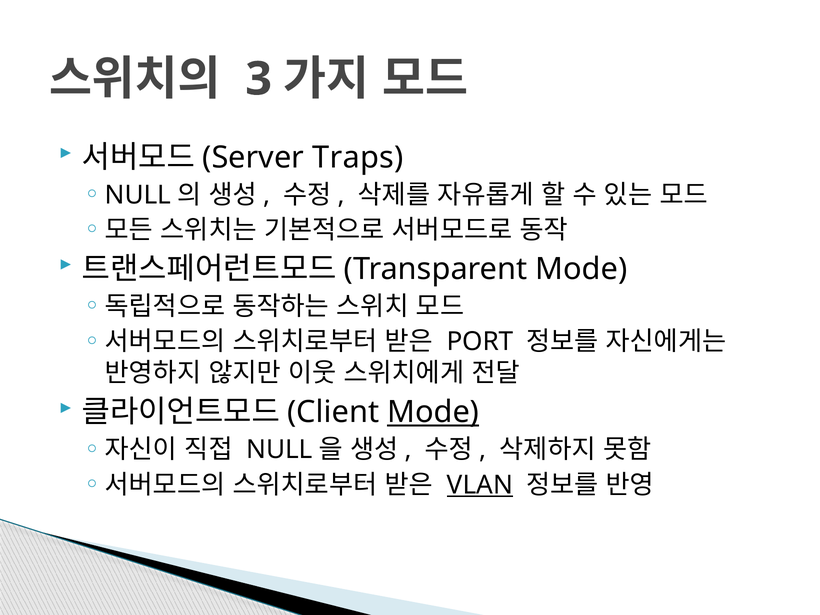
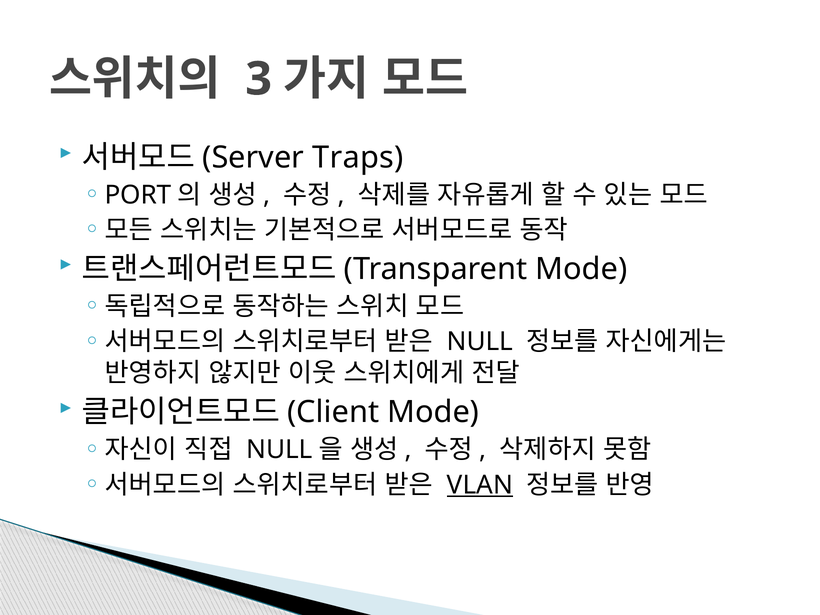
NULL: NULL -> PORT (138, 195)
PORT: PORT -> NULL (480, 342)
Mode underline: present -> none (433, 412)
